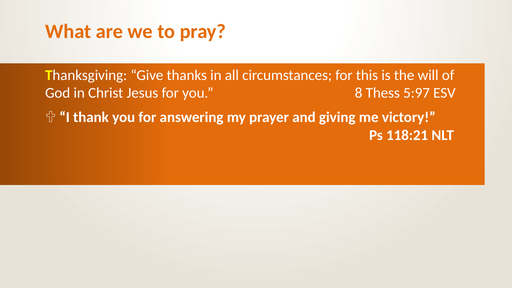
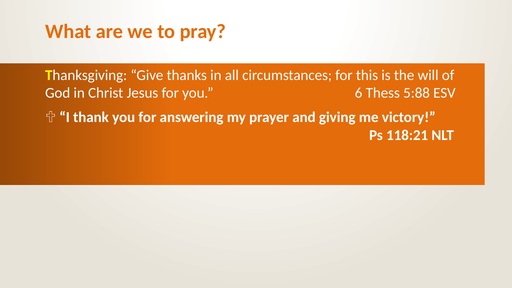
8: 8 -> 6 (359, 93)
5:97: 5:97 -> 5:88 (417, 93)
